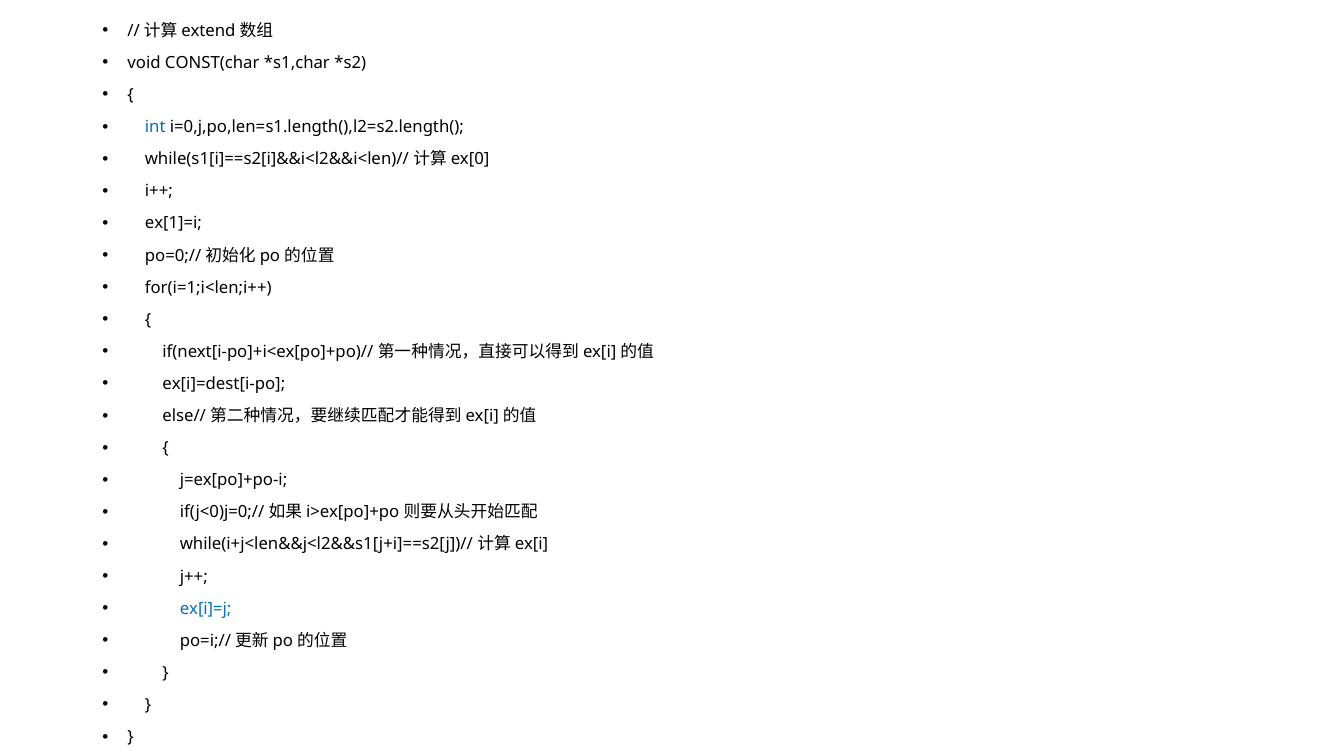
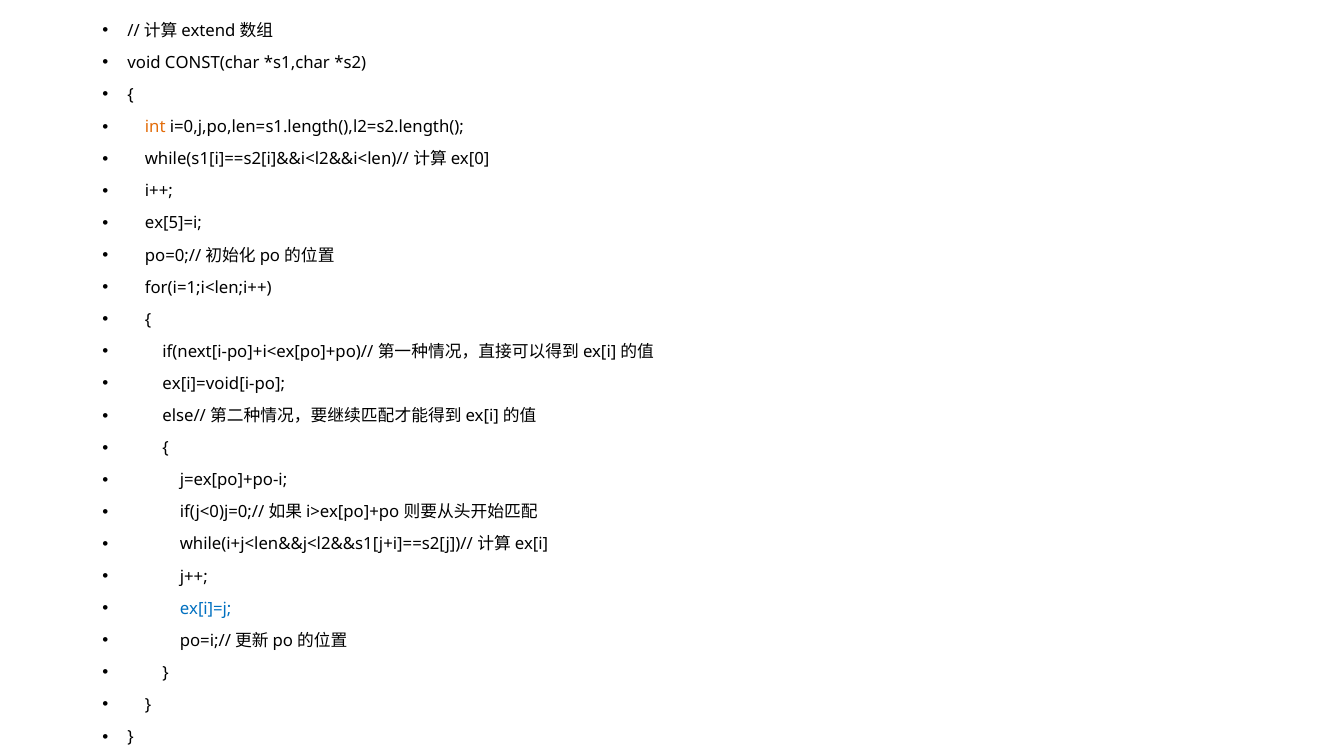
int colour: blue -> orange (155, 127)
ex[1]=i: ex[1]=i -> ex[5]=i (173, 223)
ex[i]=dest[i-po: ex[i]=dest[i-po -> ex[i]=void[i-po (224, 384)
